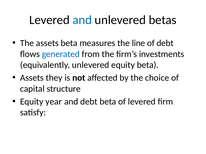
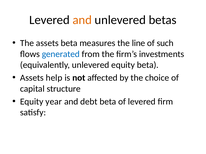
and colour: blue -> orange (82, 20)
of debt: debt -> such (165, 43)
they: they -> help (54, 78)
